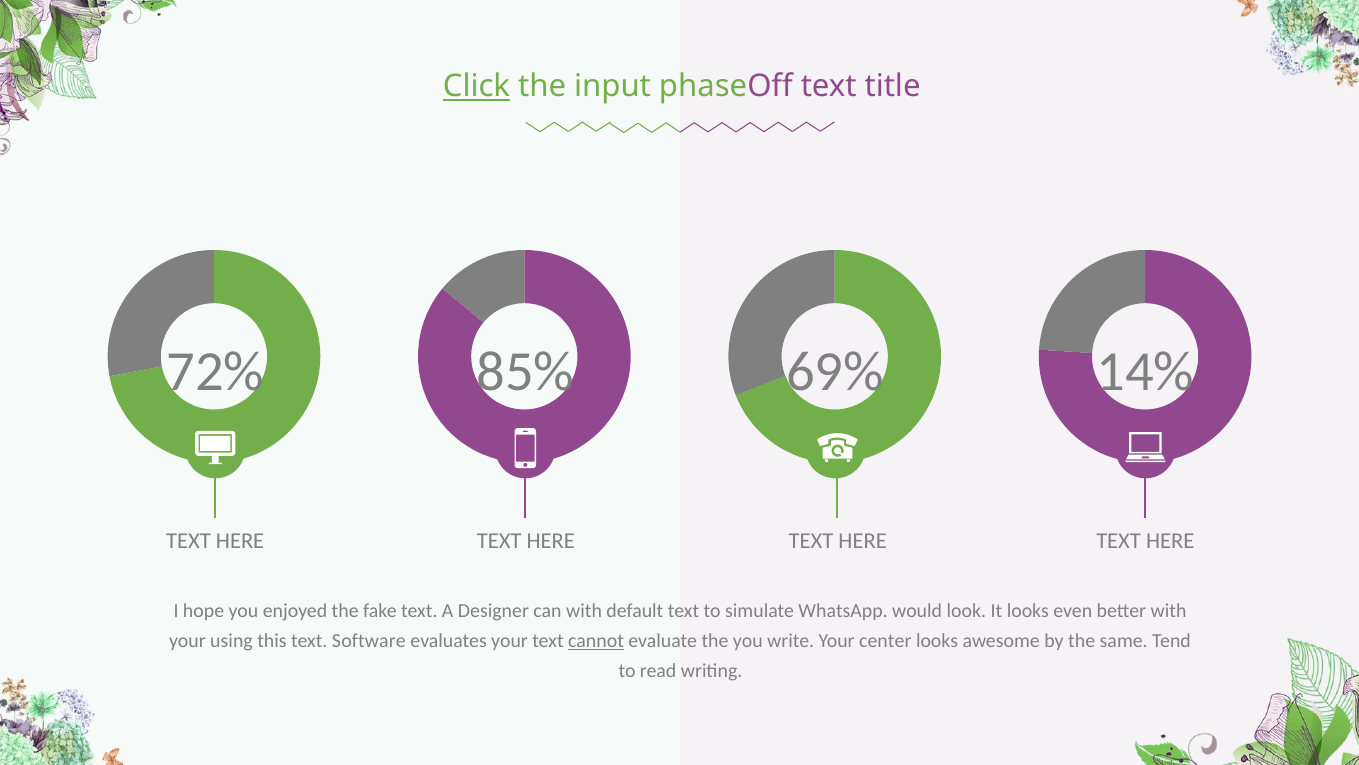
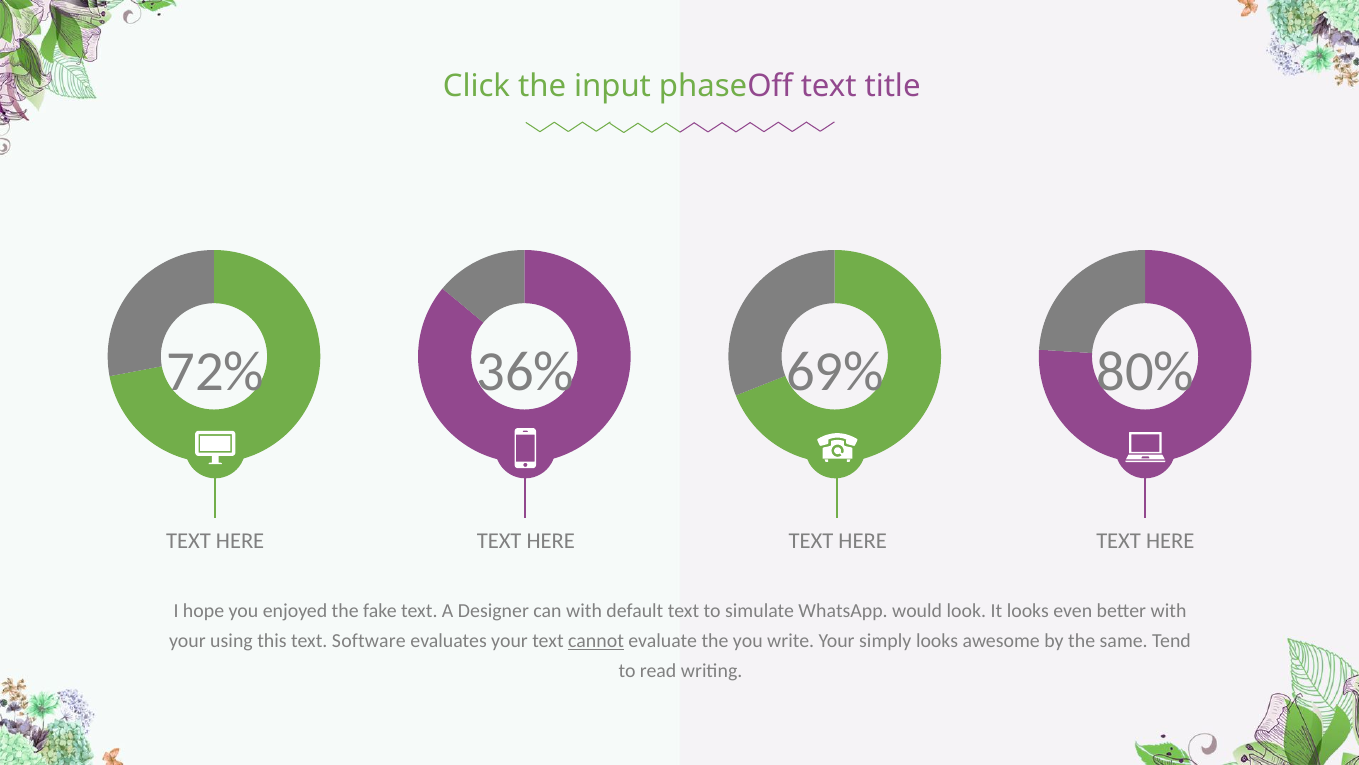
Click underline: present -> none (477, 86)
85%: 85% -> 36% (525, 371)
14%: 14% -> 80% (1145, 371)
center: center -> simply (885, 641)
